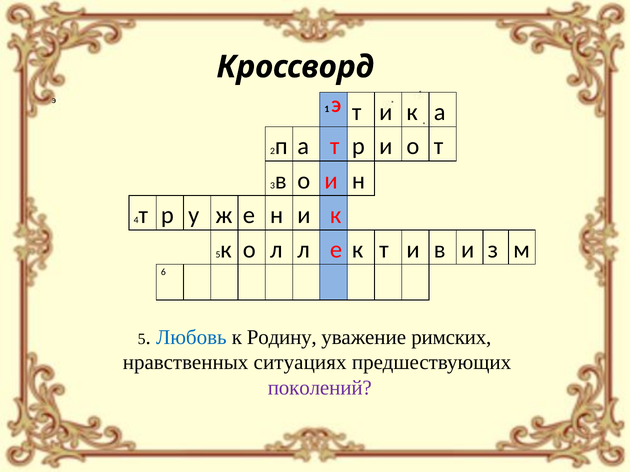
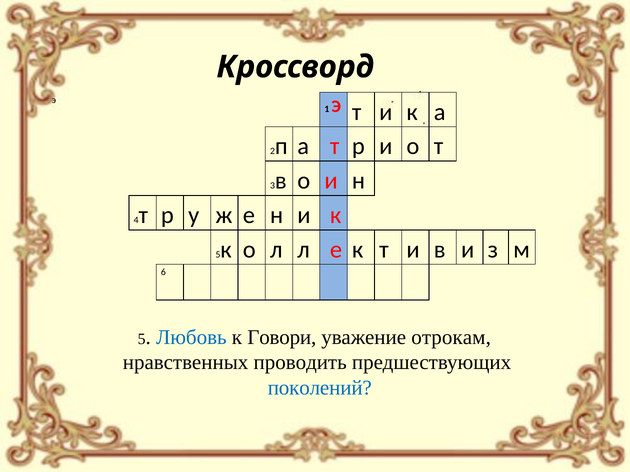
Родину: Родину -> Говори (282, 338)
римских: римских -> отрокам (451, 338)
ситуациях: ситуациях -> проводить (300, 363)
поколений colour: purple -> blue (320, 388)
